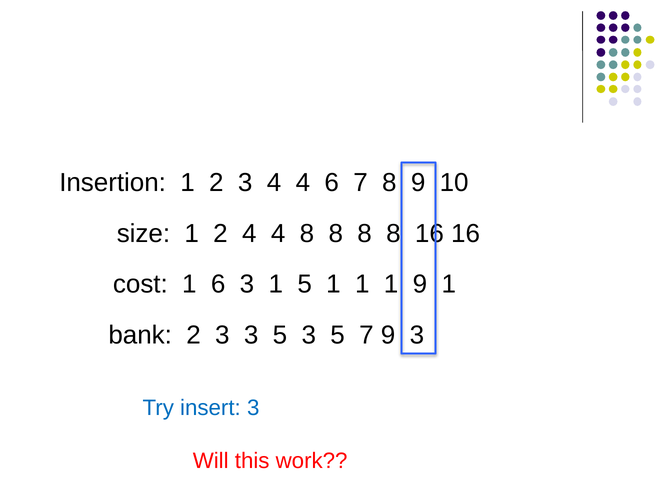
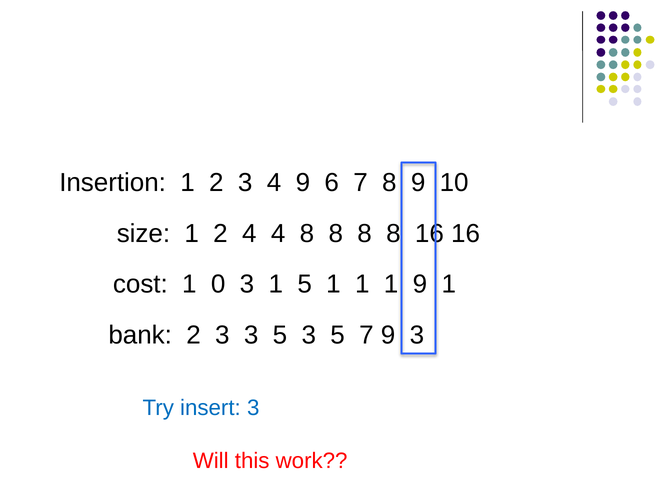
3 4 4: 4 -> 9 (303, 182)
1 6: 6 -> 0 (218, 284)
